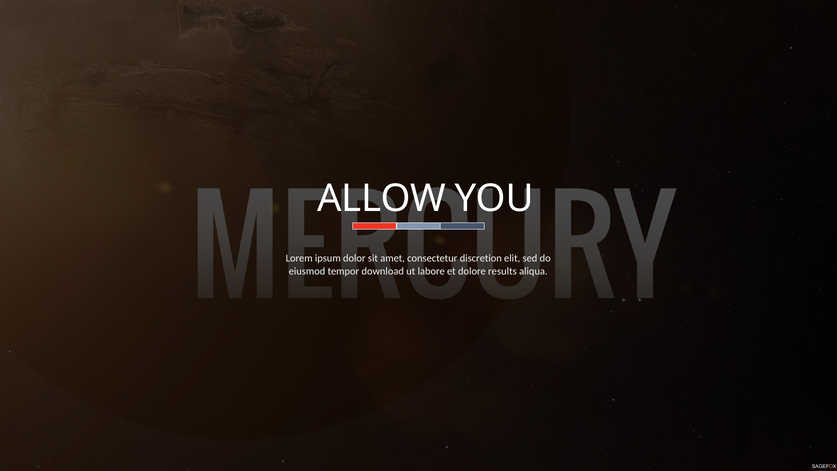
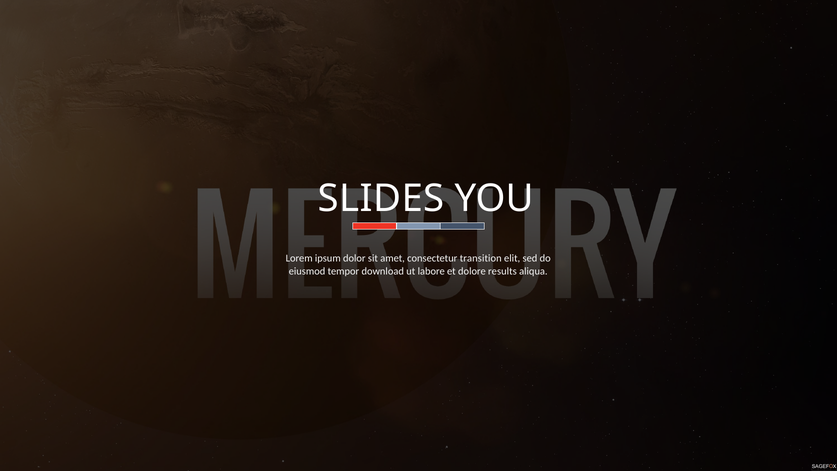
ALLOW: ALLOW -> SLIDES (381, 199)
discretion: discretion -> transition (481, 258)
